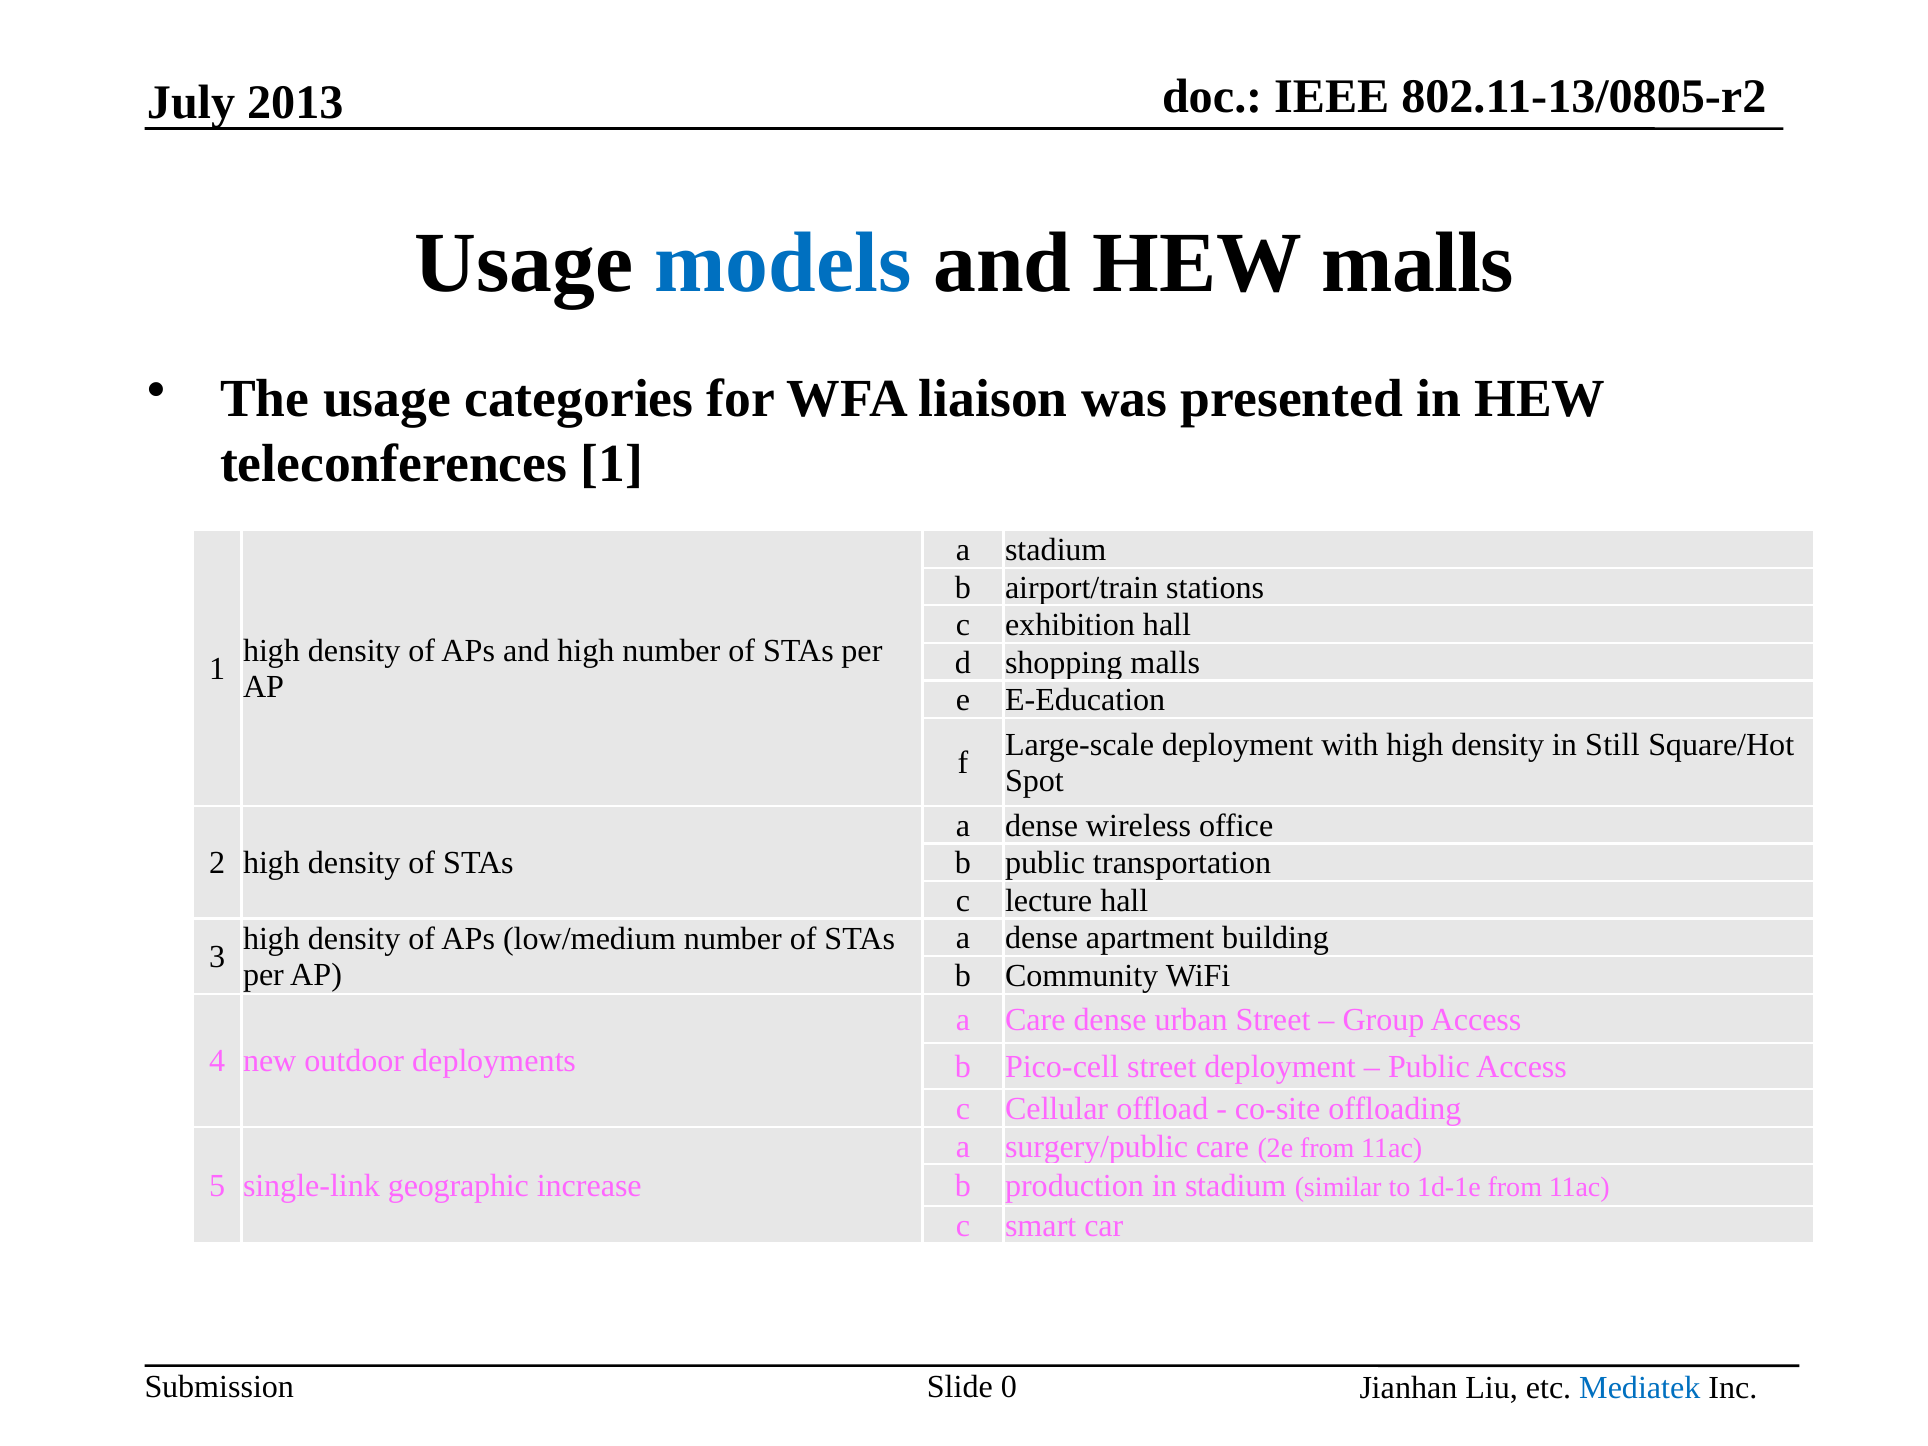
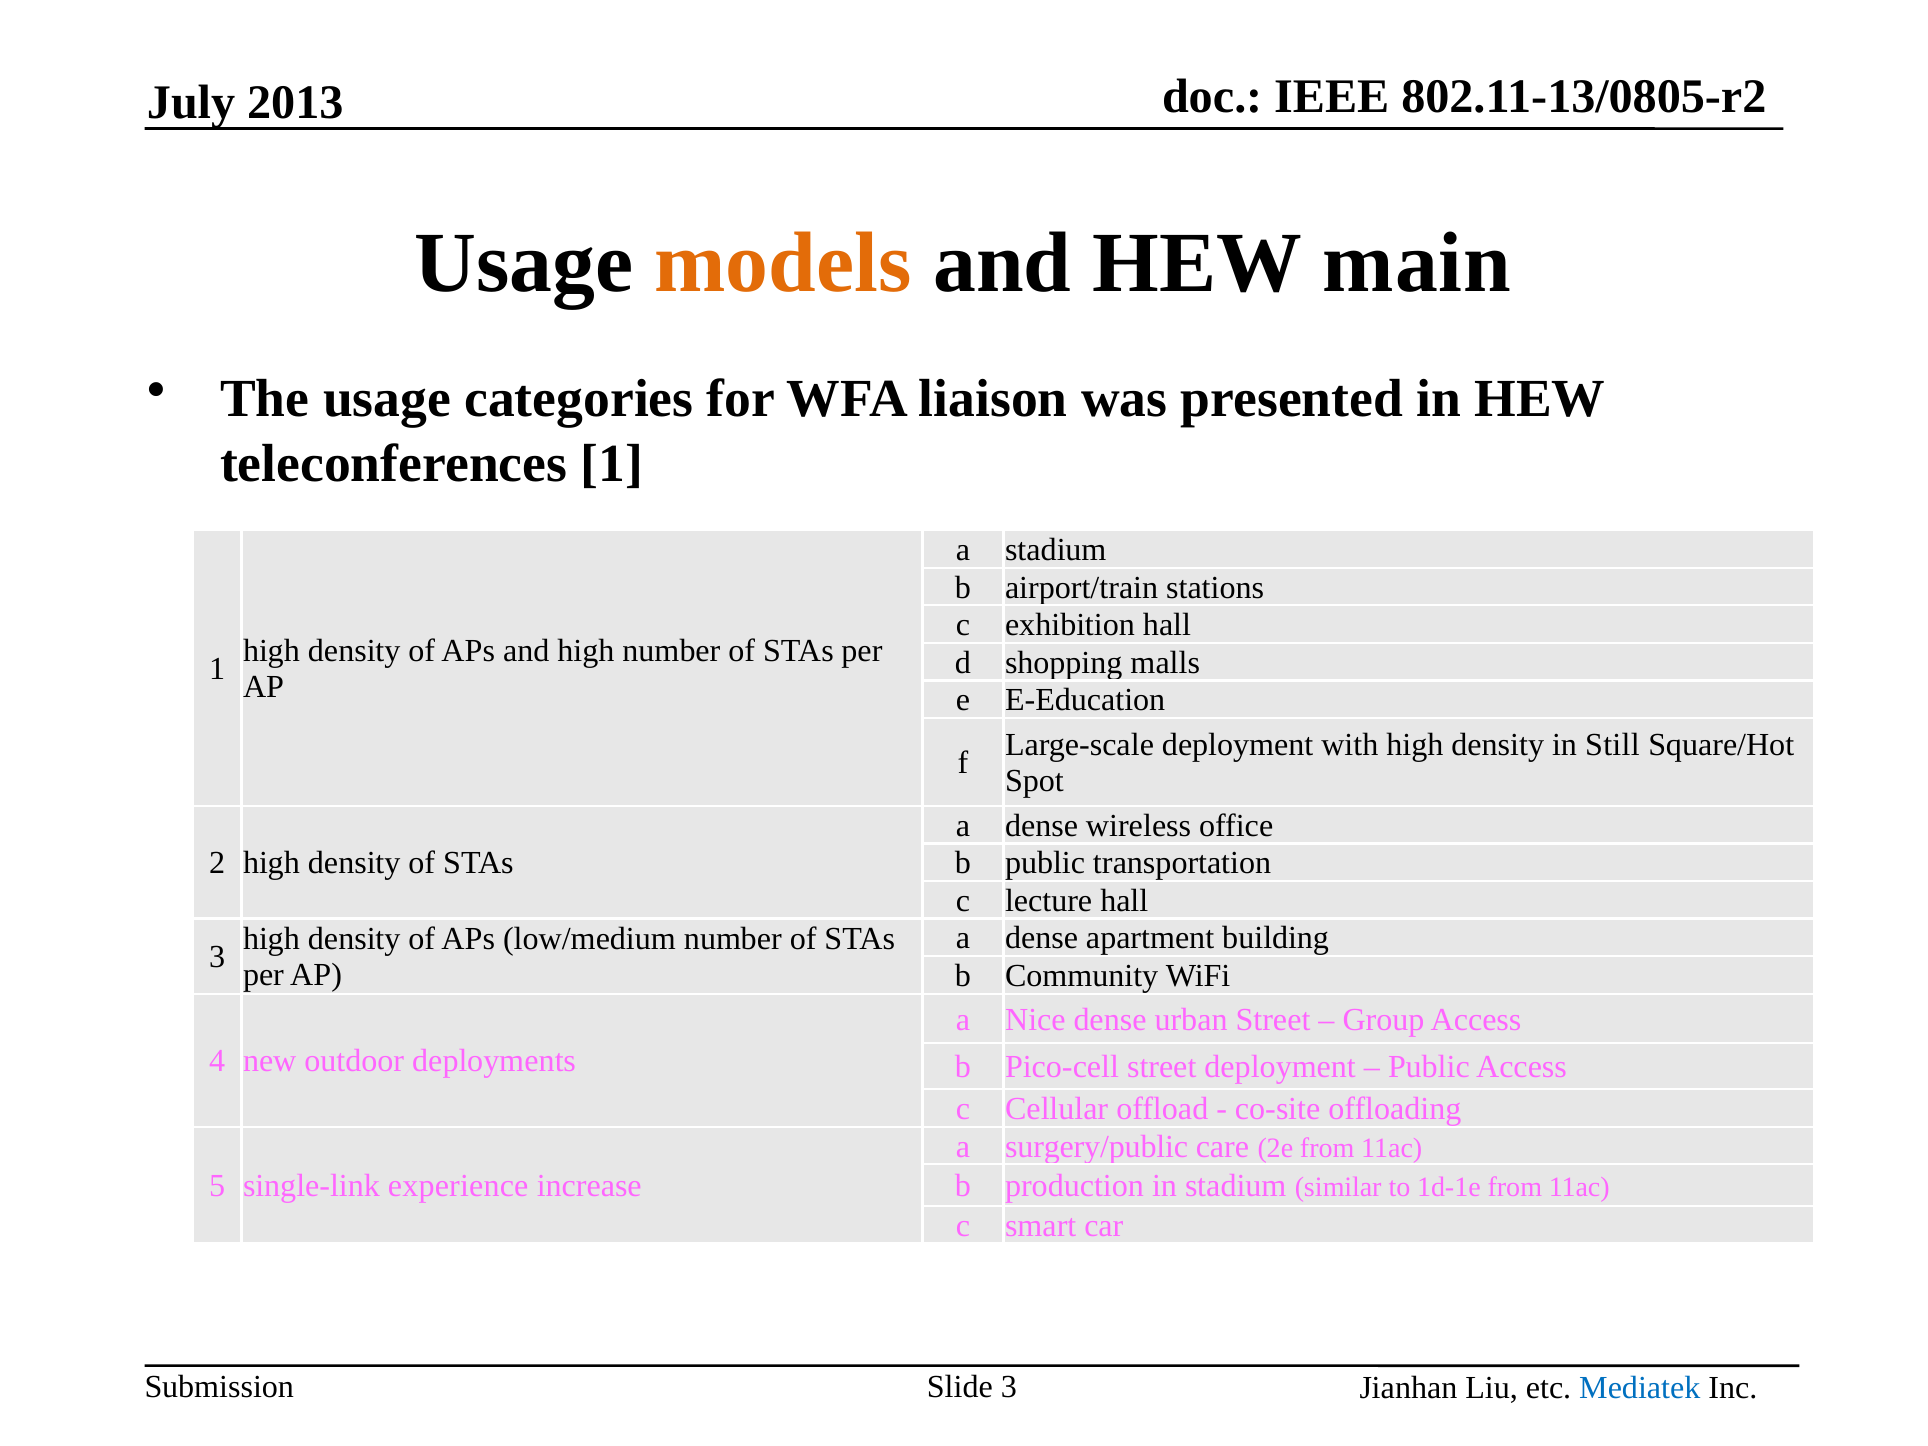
models colour: blue -> orange (783, 263)
HEW malls: malls -> main (1417, 263)
a Care: Care -> Nice (1035, 1020)
geographic: geographic -> experience (458, 1186)
Slide 0: 0 -> 3 (1009, 1387)
